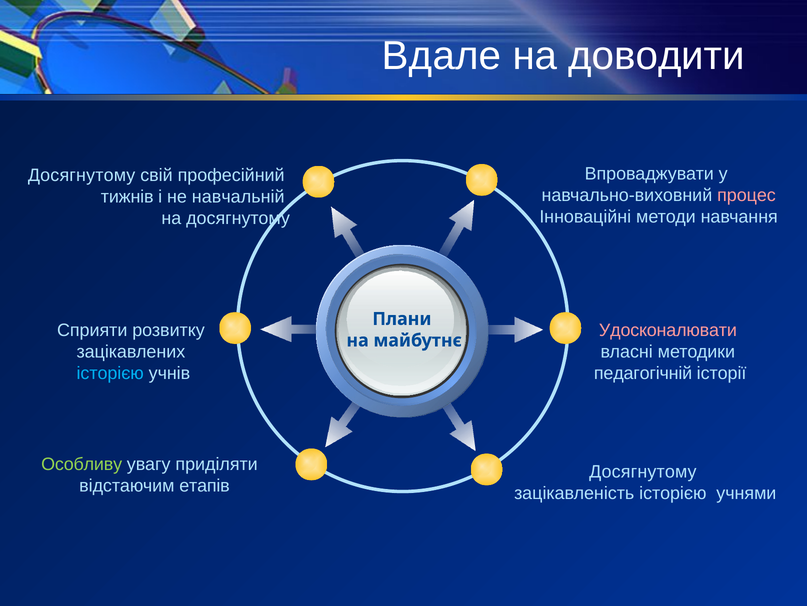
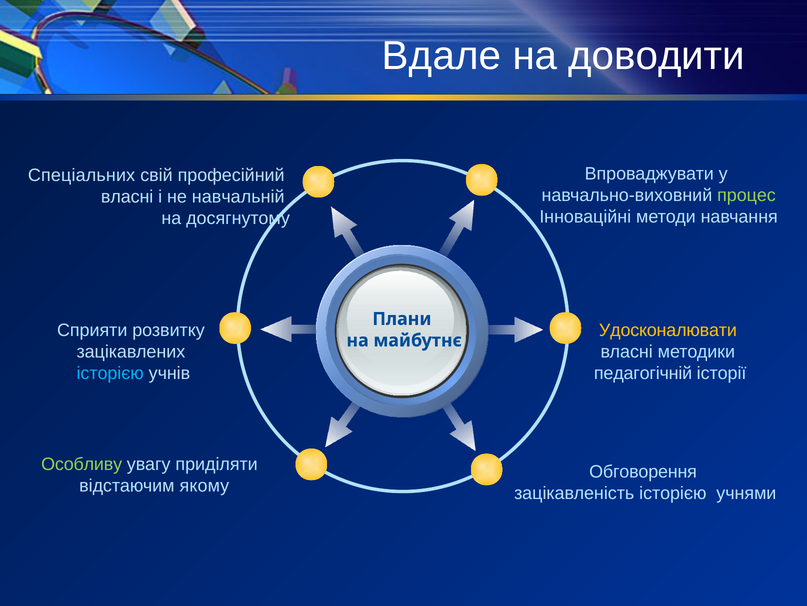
Досягнутому: Досягнутому -> Спеціальних (82, 175)
процес colour: pink -> light green (746, 195)
тижнів: тижнів -> власні (127, 197)
Удосконалювати colour: pink -> yellow (668, 330)
Досягнутому: Досягнутому -> Обговорення (643, 471)
етапів: етапів -> якому (204, 485)
